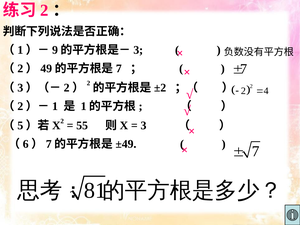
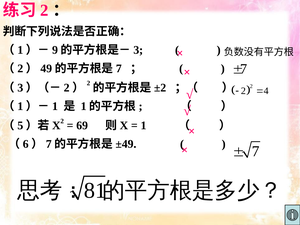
2: 2 -> 1 (20, 106)
55: 55 -> 69 (82, 125)
3: 3 -> 1 (143, 125)
